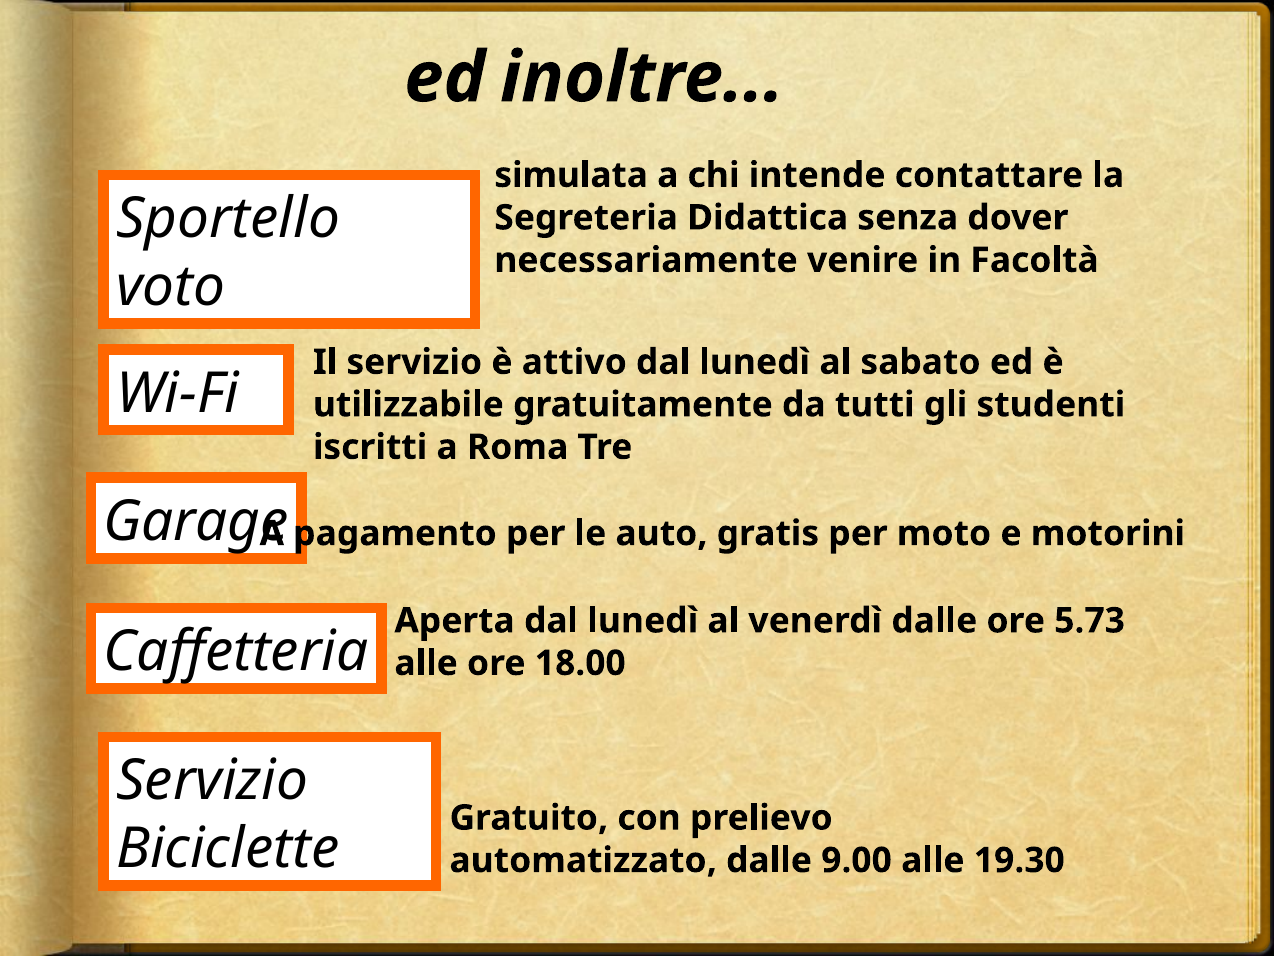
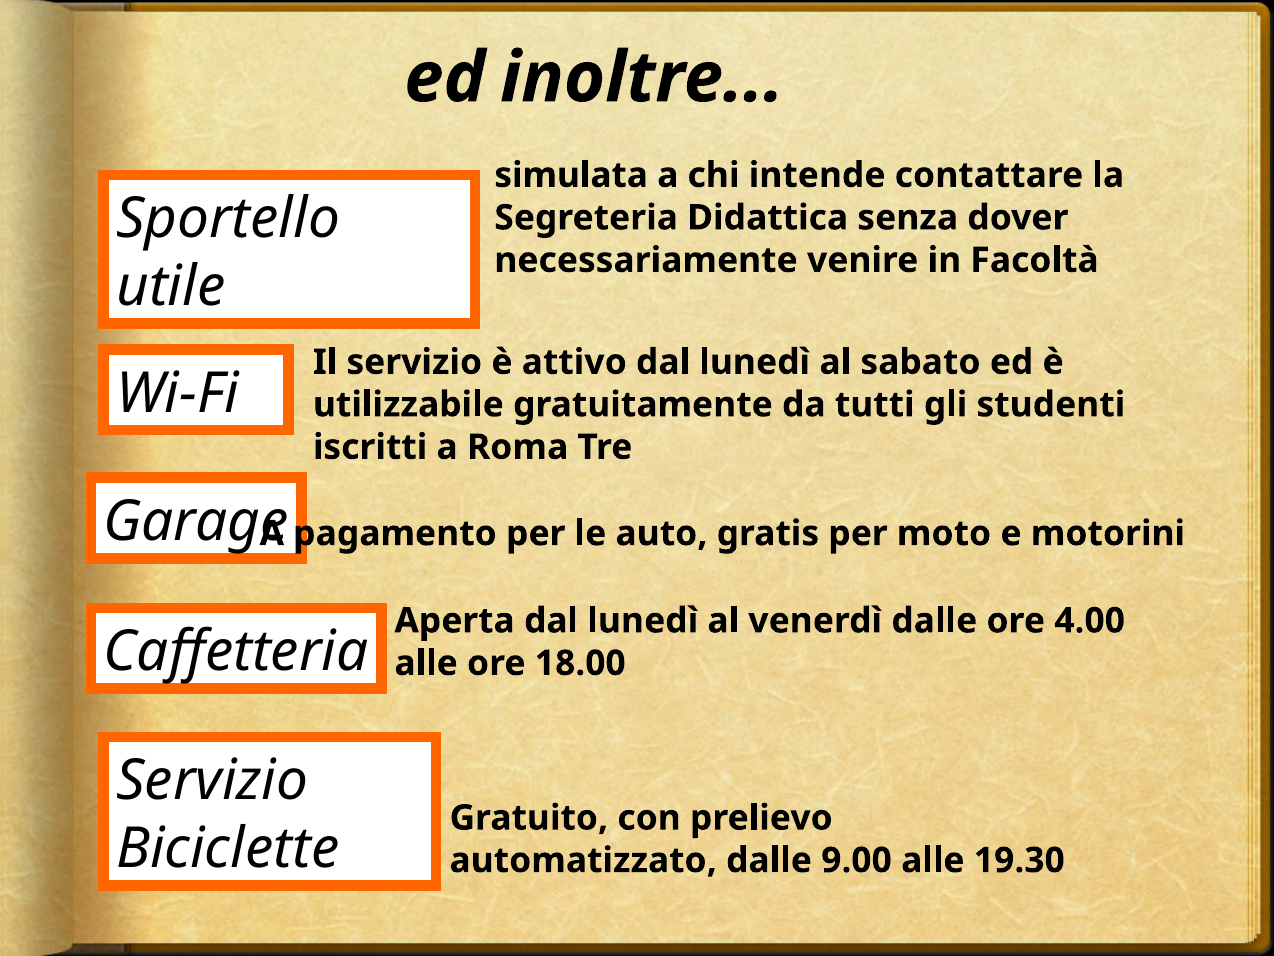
voto: voto -> utile (171, 287)
5.73: 5.73 -> 4.00 (1090, 620)
